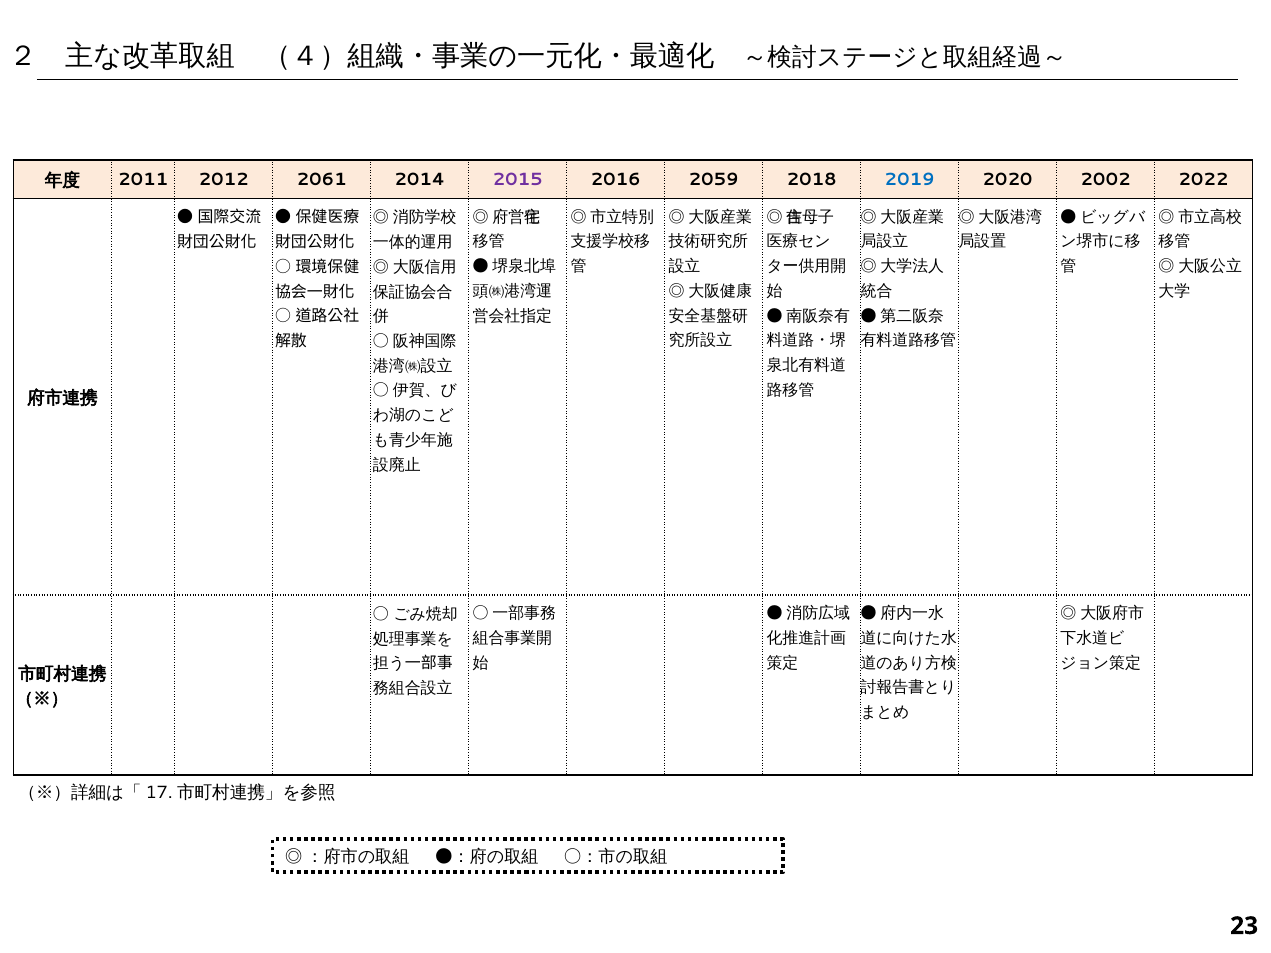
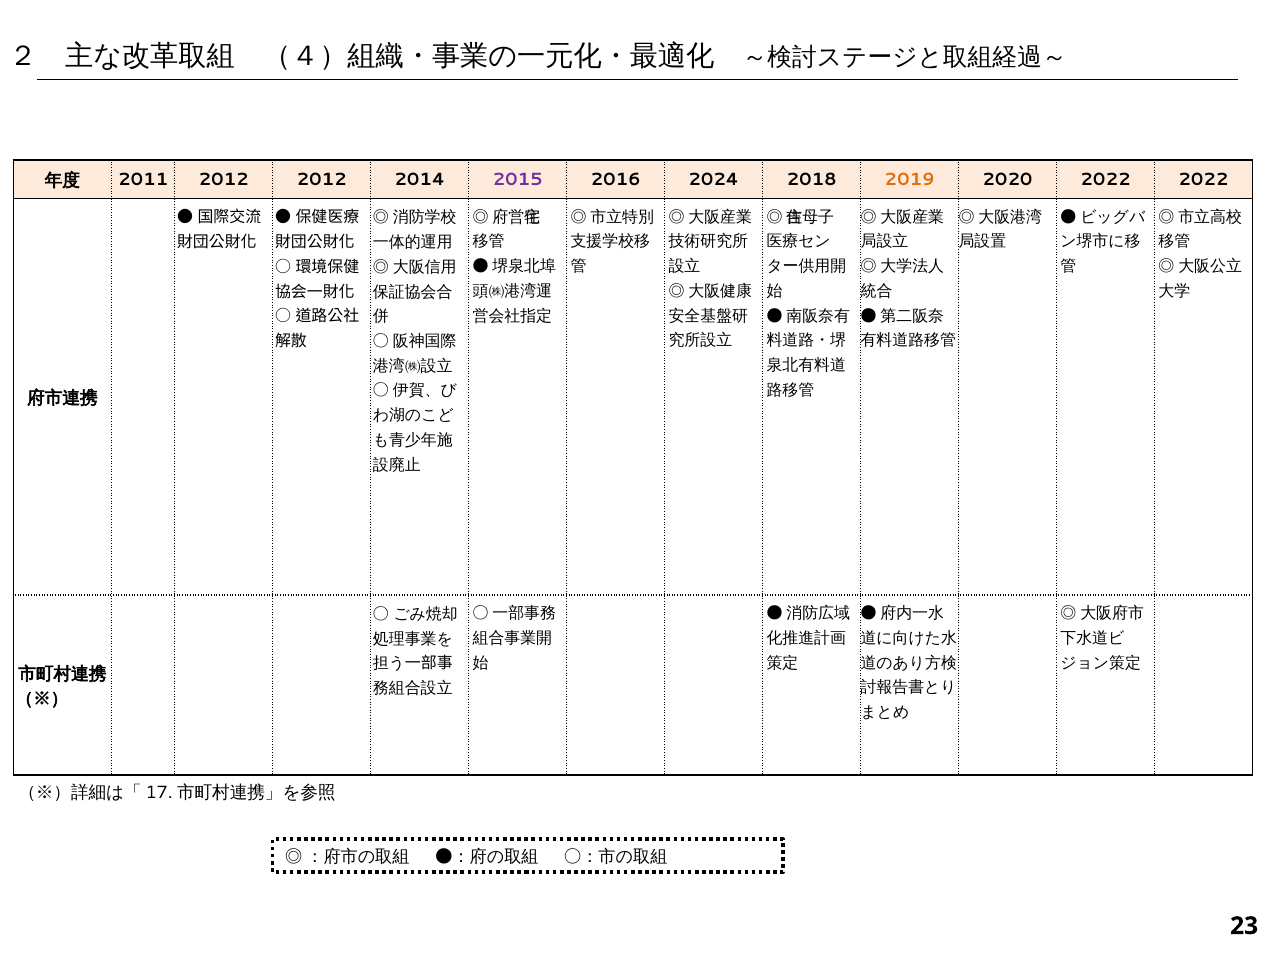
2012 2061: 2061 -> 2012 (322, 180)
2059: 2059 -> 2024 (714, 180)
2019 colour: blue -> orange (910, 180)
2020 2002: 2002 -> 2022 (1106, 180)
